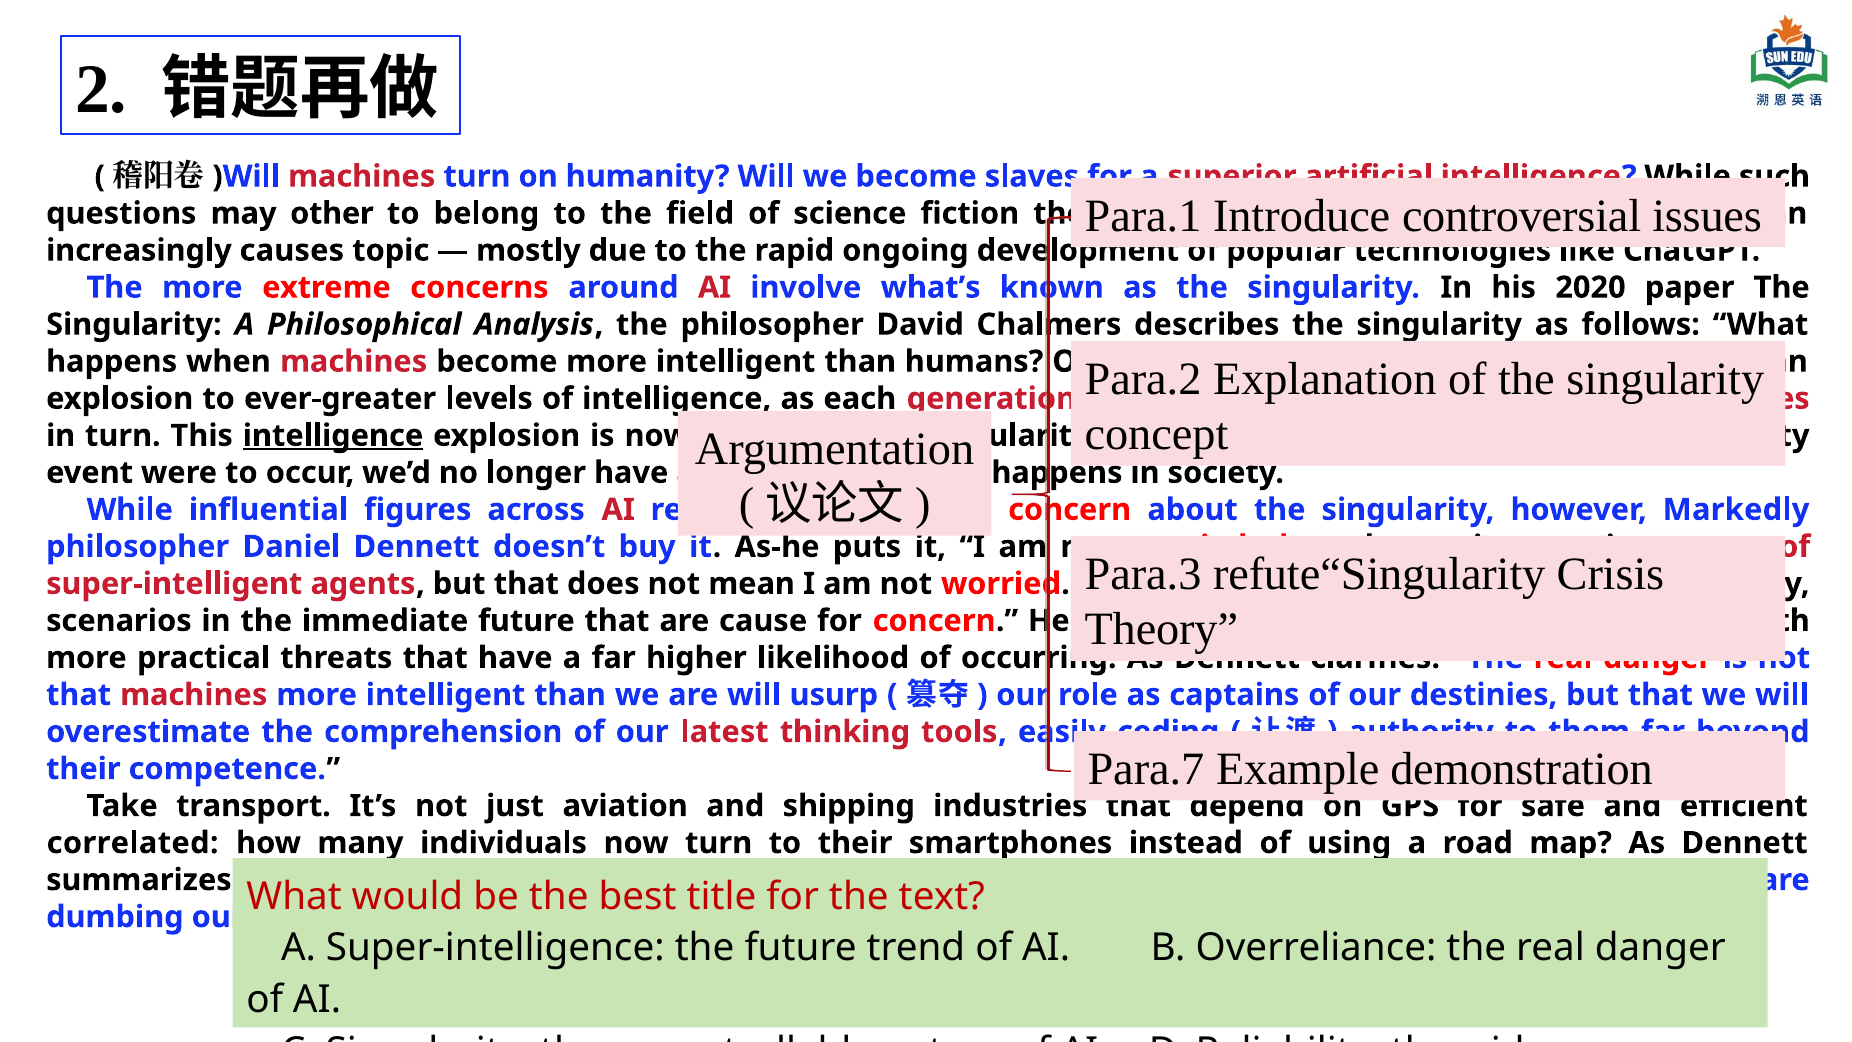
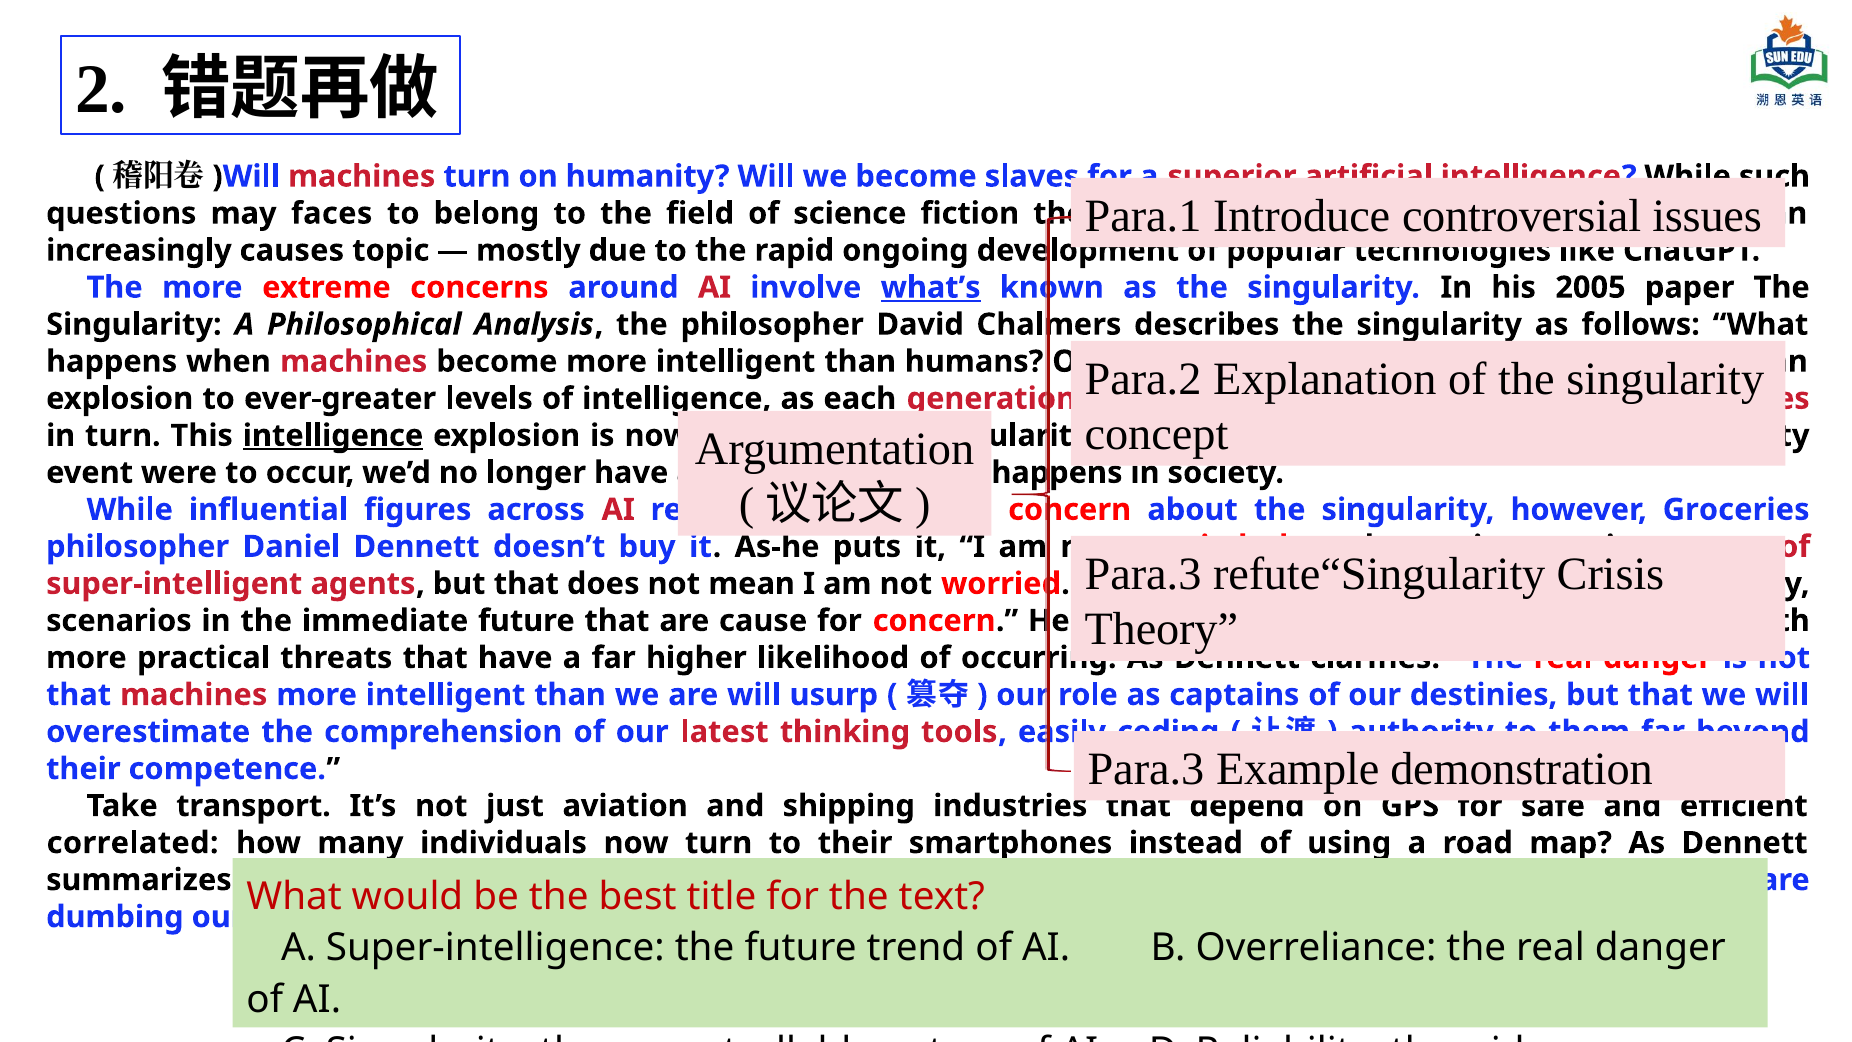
may other: other -> faces (332, 213)
what’s underline: none -> present (931, 287)
2020: 2020 -> 2005 (1591, 287)
Markedly: Markedly -> Groceries (1736, 510)
Para.7: Para.7 -> Para.3 (1146, 769)
